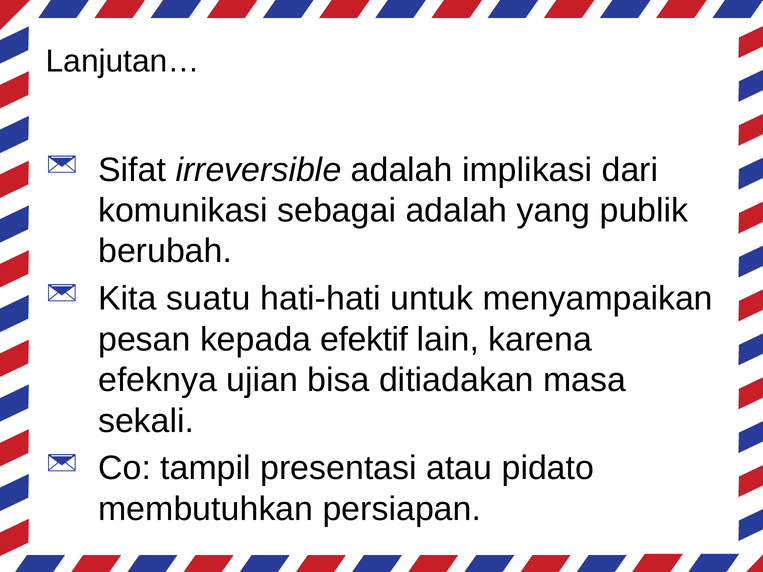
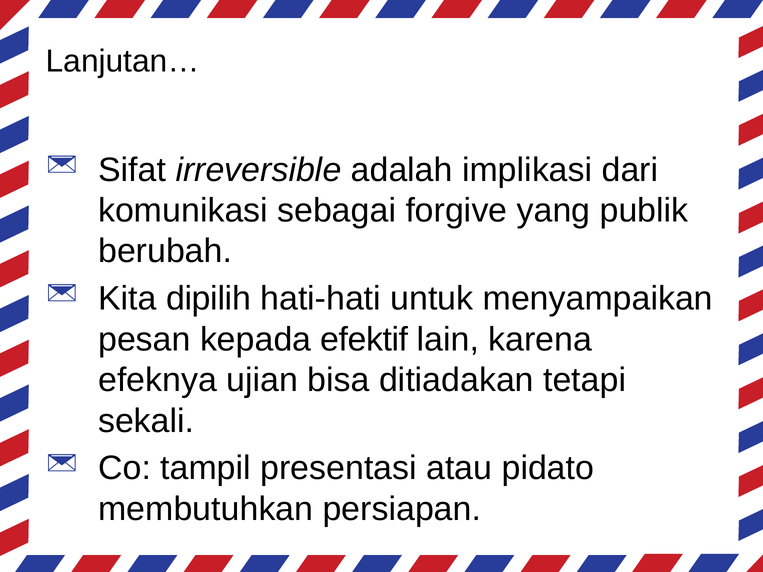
sebagai adalah: adalah -> forgive (456, 211)
suatu: suatu -> dipilih (209, 299)
masa: masa -> tetapi (585, 380)
